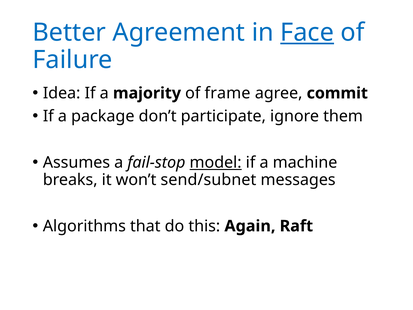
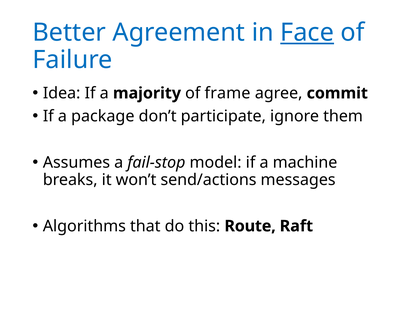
model underline: present -> none (216, 162)
send/subnet: send/subnet -> send/actions (209, 180)
Again: Again -> Route (250, 226)
